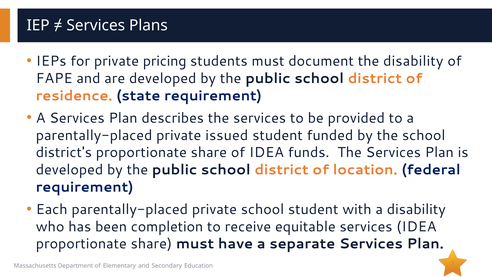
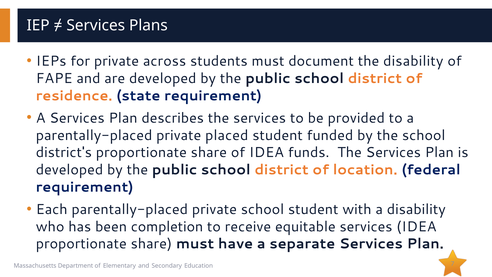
pricing: pricing -> across (165, 61)
issued: issued -> placed (227, 135)
